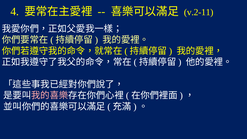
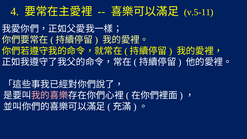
v.2-11: v.2-11 -> v.5-11 (199, 12)
